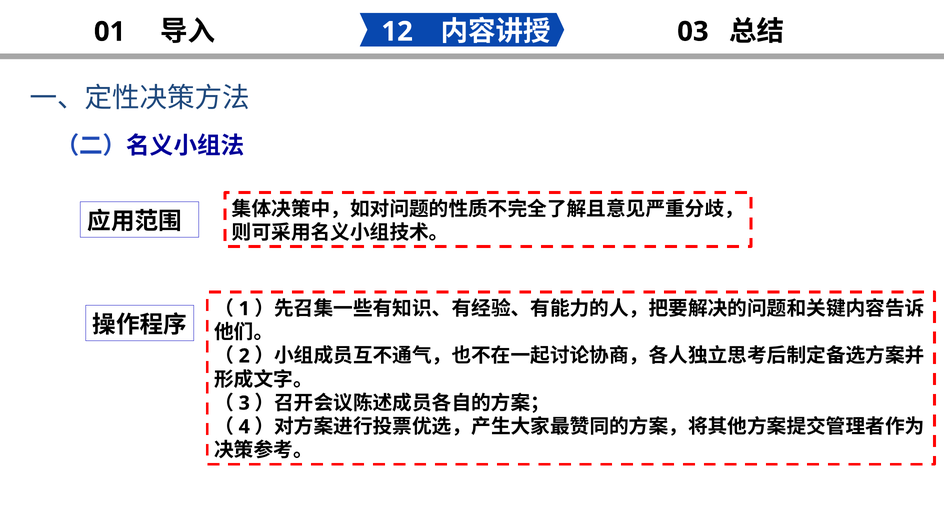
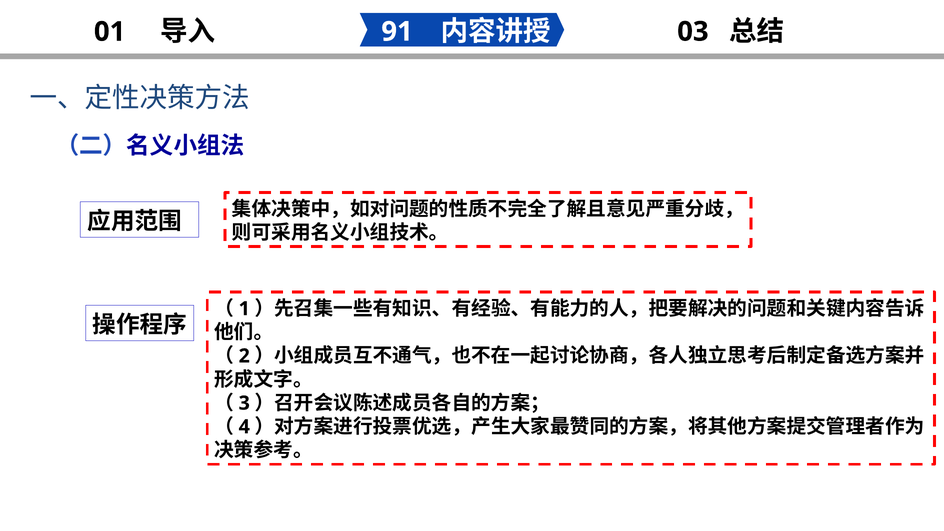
12: 12 -> 91 (397, 32)
